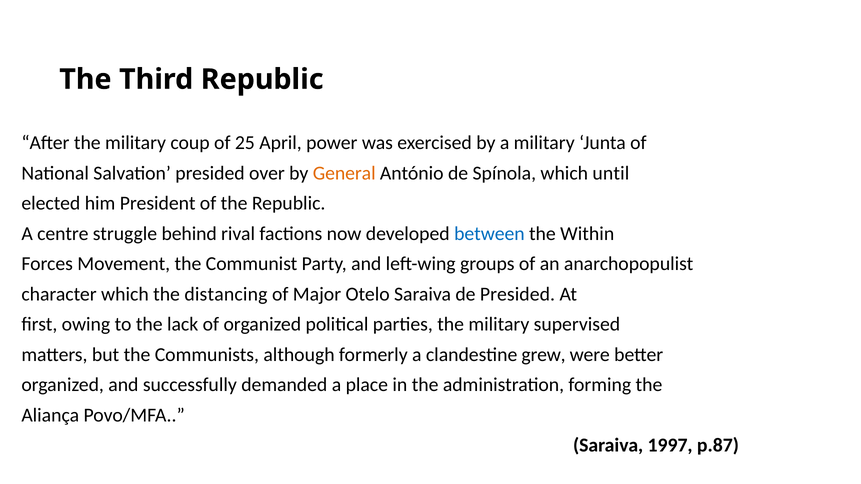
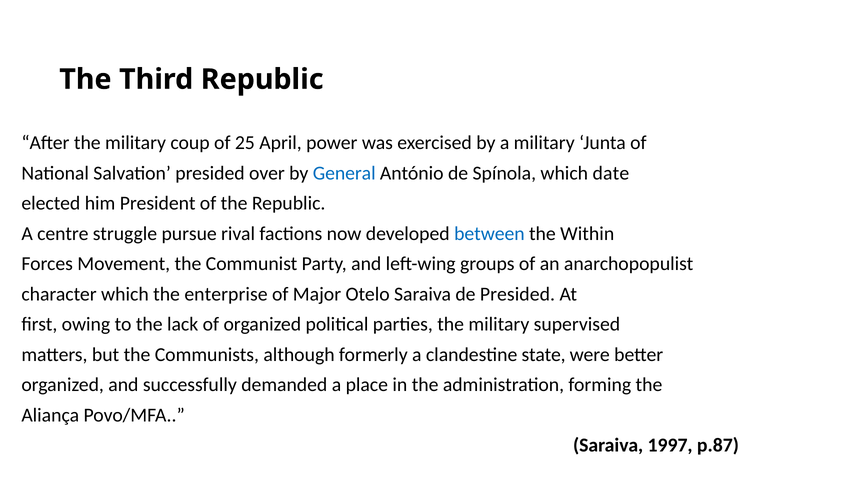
General colour: orange -> blue (344, 173)
until: until -> date (611, 173)
behind: behind -> pursue (189, 234)
distancing: distancing -> enterprise (226, 294)
grew: grew -> state (544, 355)
